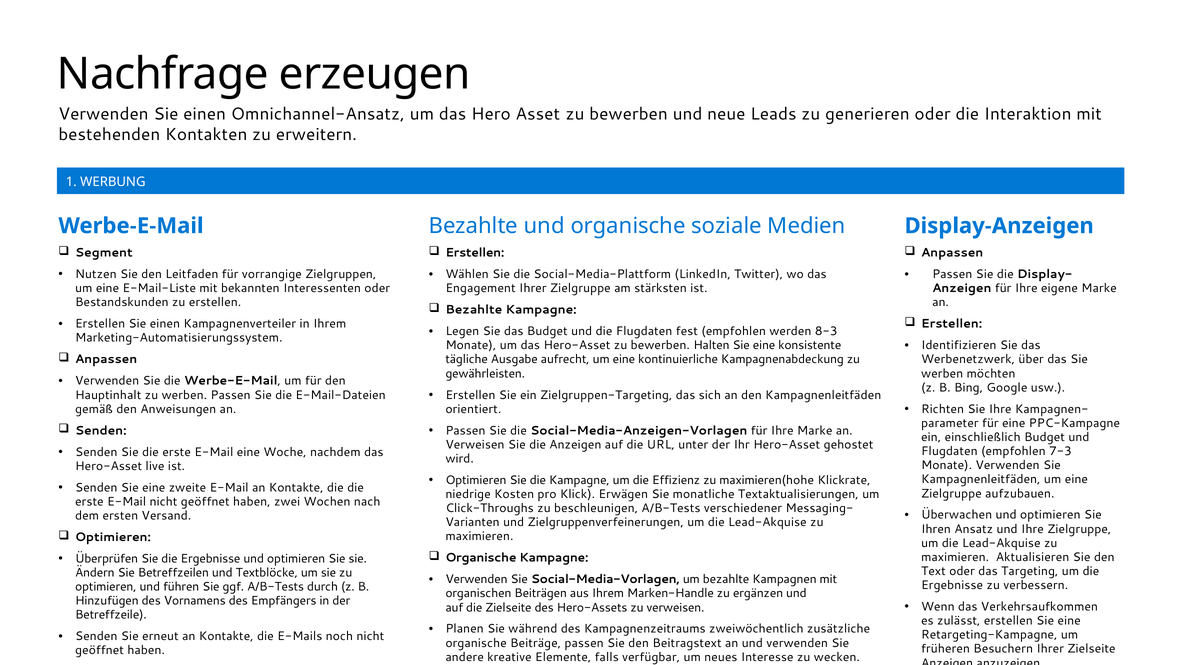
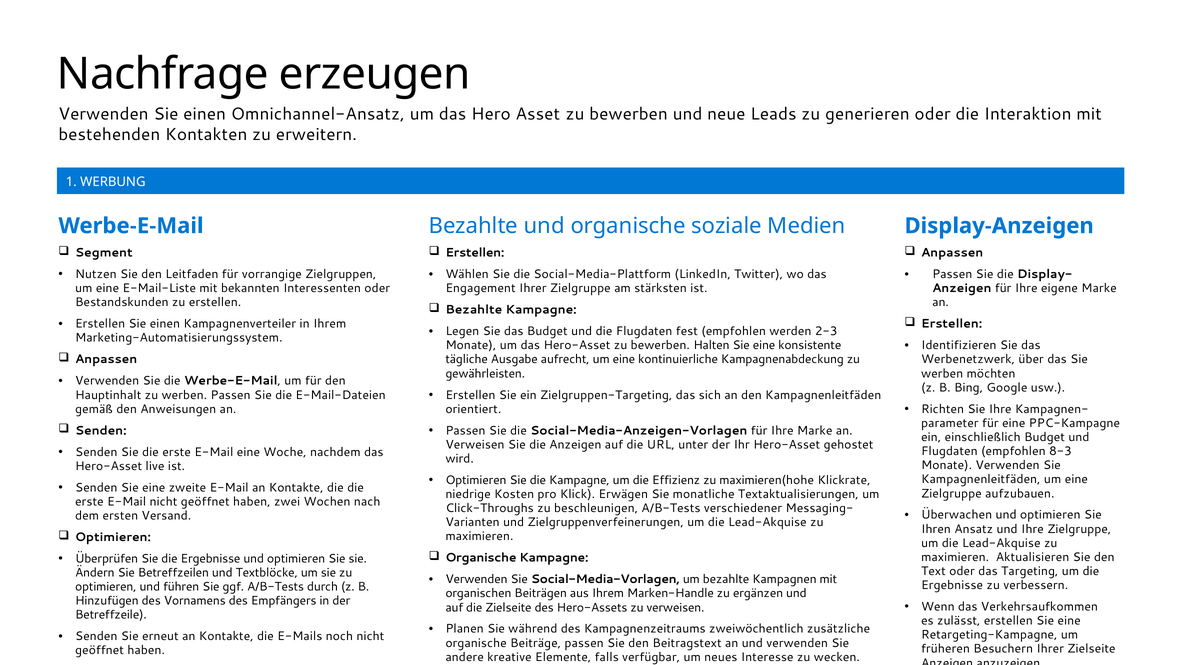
8-3: 8-3 -> 2-3 (826, 331)
7-3: 7-3 -> 8-3 (1060, 451)
